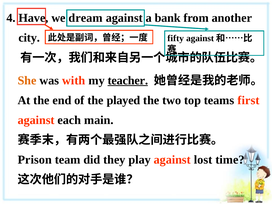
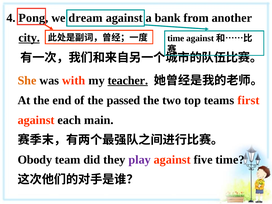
Have: Have -> Pong (33, 18)
city underline: none -> present (29, 38)
fifty: fifty -> time (176, 38)
played: played -> passed (123, 100)
Prison: Prison -> Obody (35, 160)
play colour: black -> purple (140, 160)
lost: lost -> five (203, 160)
